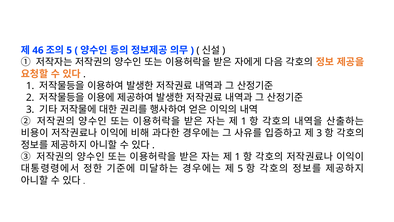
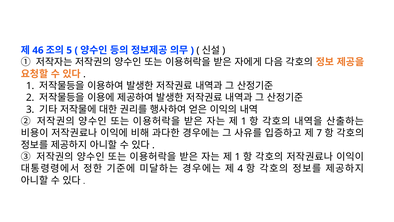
3: 3 -> 7 (319, 133)
5: 5 -> 4 (240, 168)
